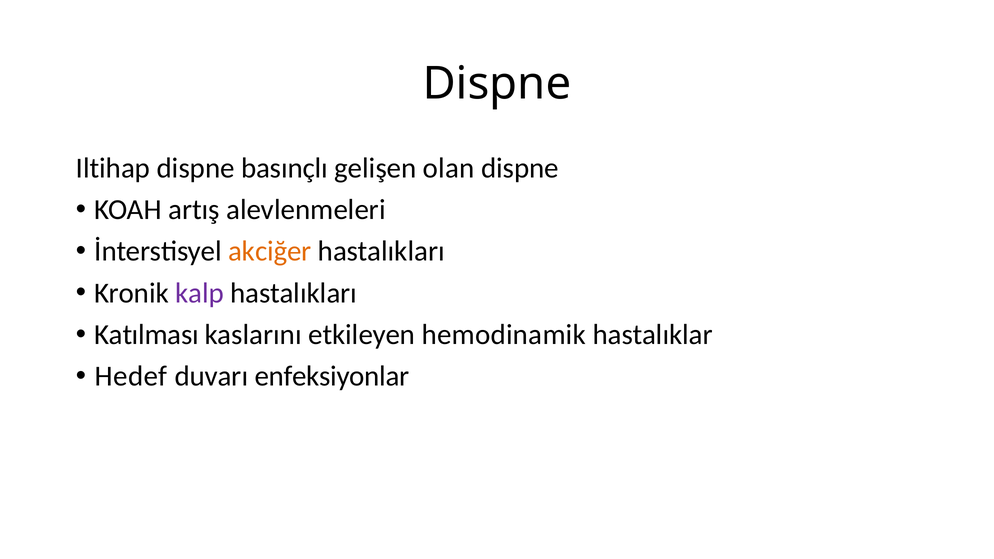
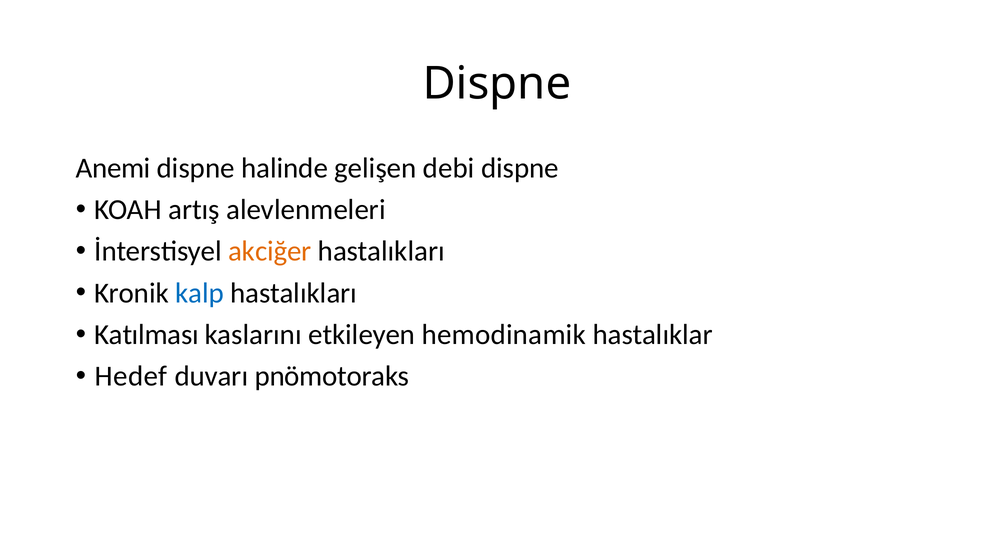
Iltihap: Iltihap -> Anemi (113, 168)
basınçlı: basınçlı -> halinde (285, 168)
olan: olan -> debi (449, 168)
kalp colour: purple -> blue (200, 293)
enfeksiyonlar: enfeksiyonlar -> pnömotoraks (332, 376)
